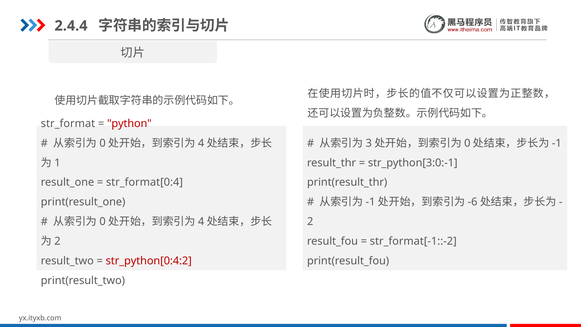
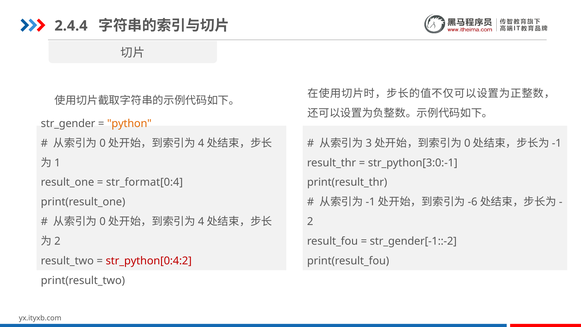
str_format: str_format -> str_gender (68, 124)
python colour: red -> orange (129, 124)
str_format[-1::-2: str_format[-1::-2 -> str_gender[-1::-2 (413, 241)
